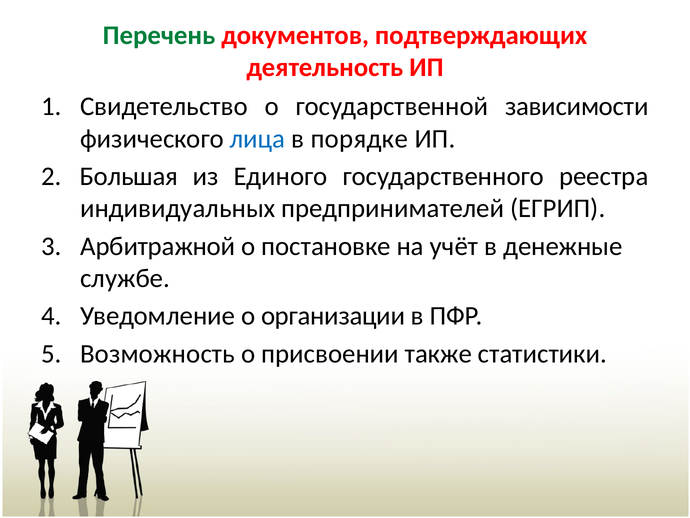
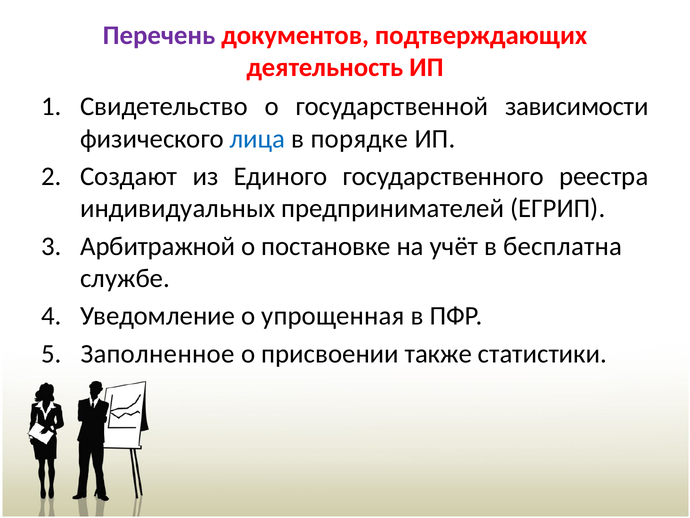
Перечень colour: green -> purple (159, 35)
Большая: Большая -> Создают (129, 176)
денежные: денежные -> бесплатна (563, 246)
организации: организации -> упрощенная (333, 316)
Возможность: Возможность -> Заполненное (158, 353)
